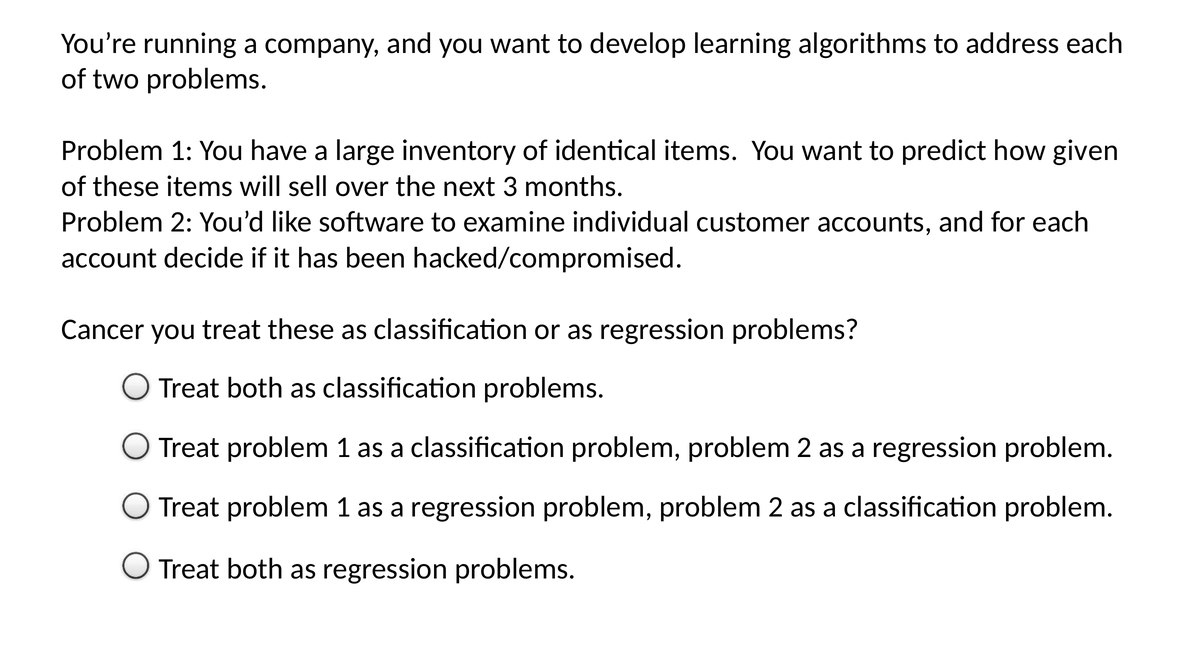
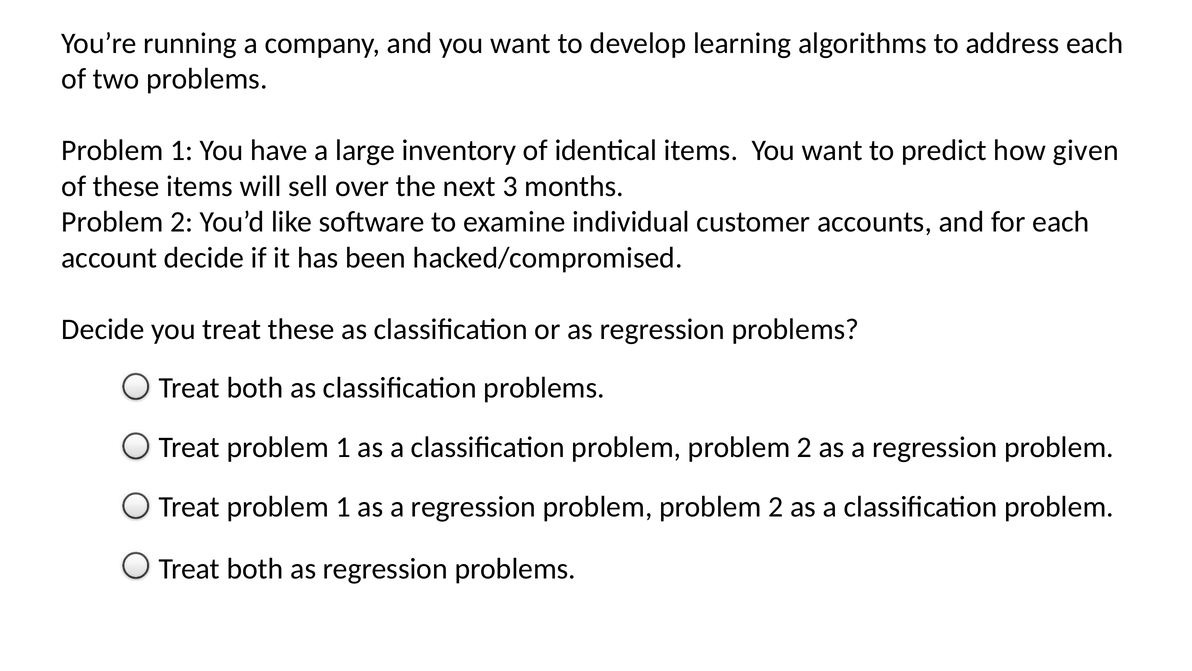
Cancer: Cancer -> Decide (103, 329)
